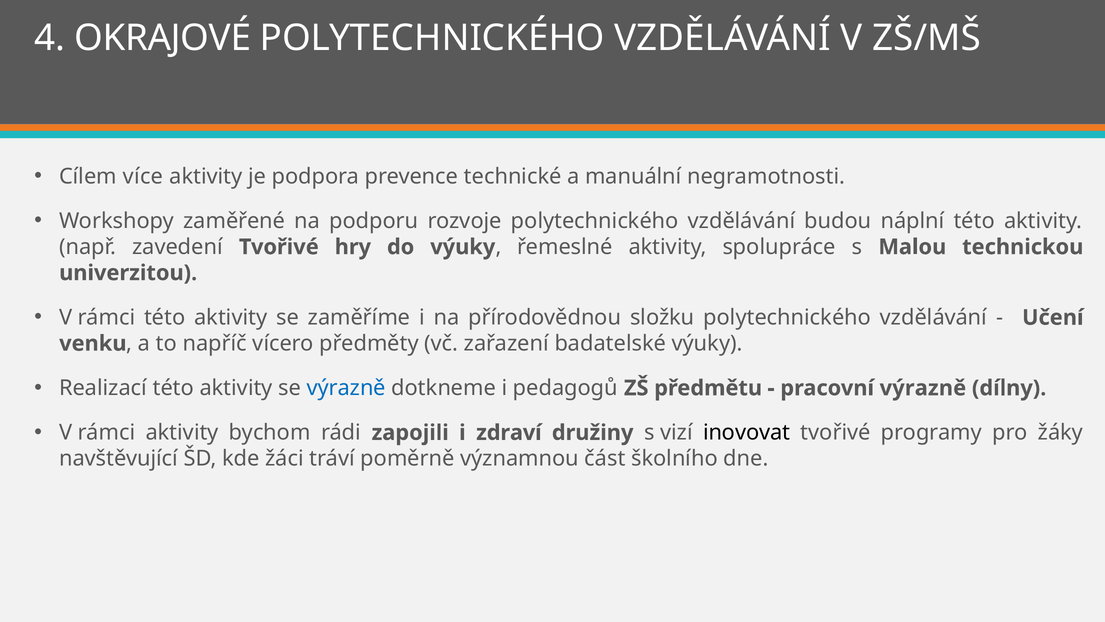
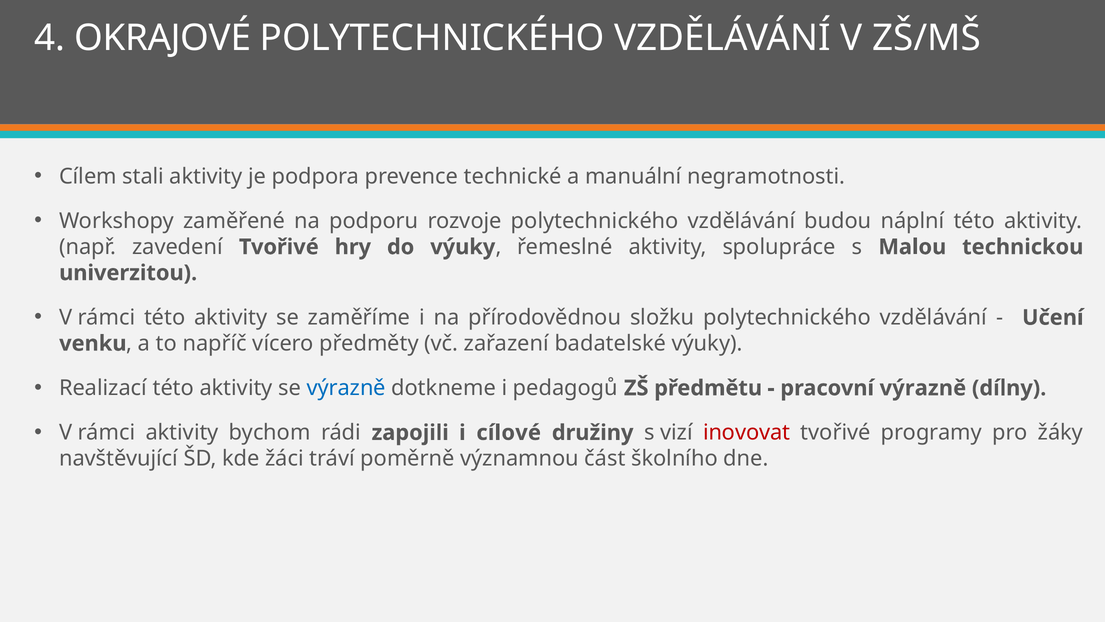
více: více -> stali (143, 176)
zdraví: zdraví -> cílové (509, 432)
inovovat colour: black -> red (747, 432)
